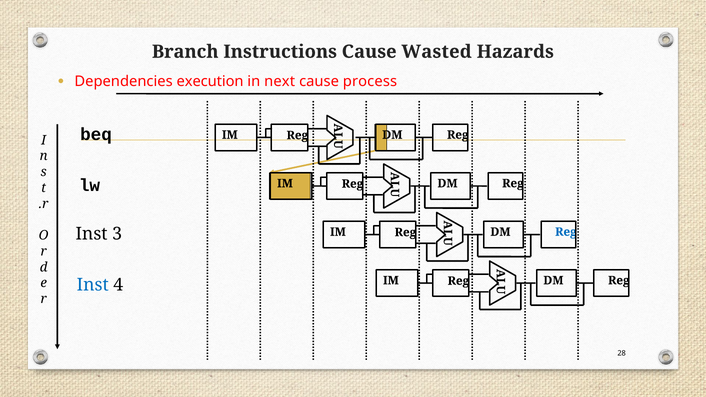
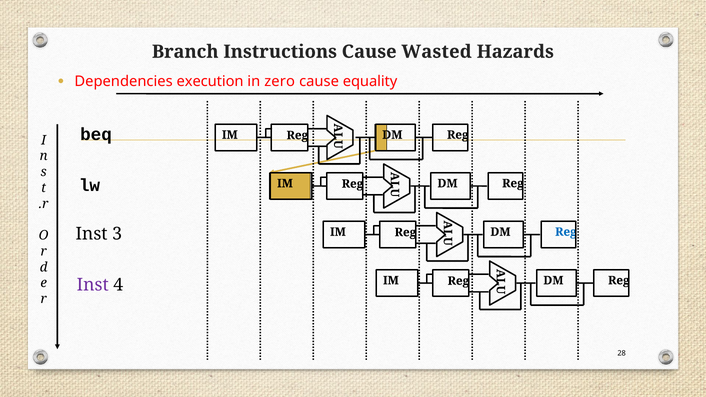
next: next -> zero (280, 82)
process: process -> equality (370, 82)
Inst colour: blue -> purple (93, 285)
